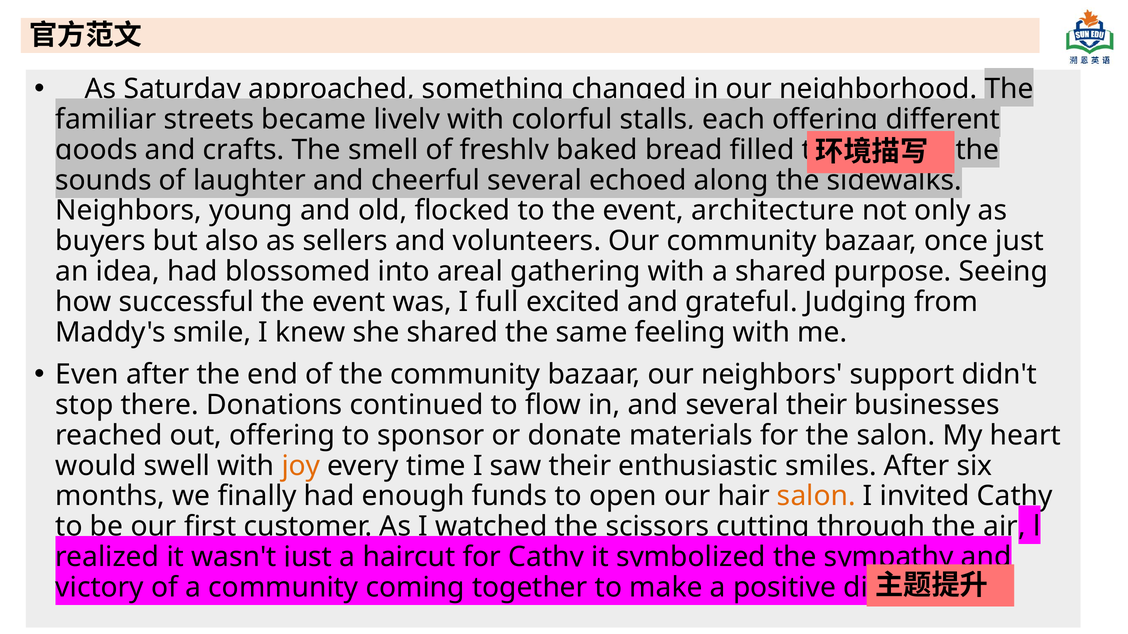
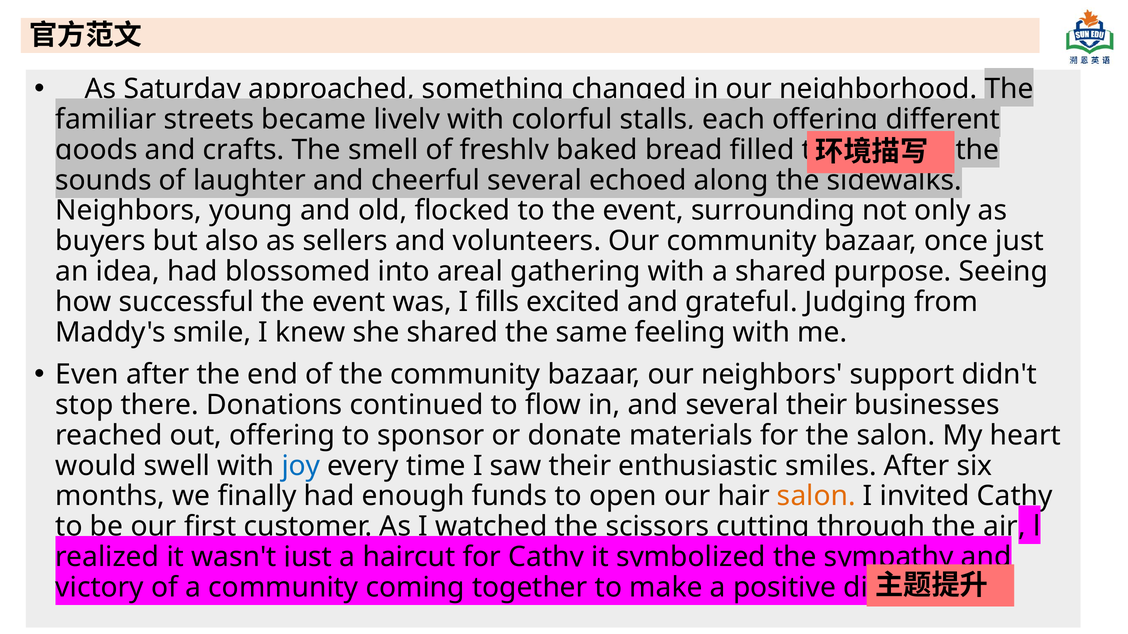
architecture: architecture -> surrounding (773, 211)
full: full -> fills (498, 302)
joy colour: orange -> blue (301, 466)
